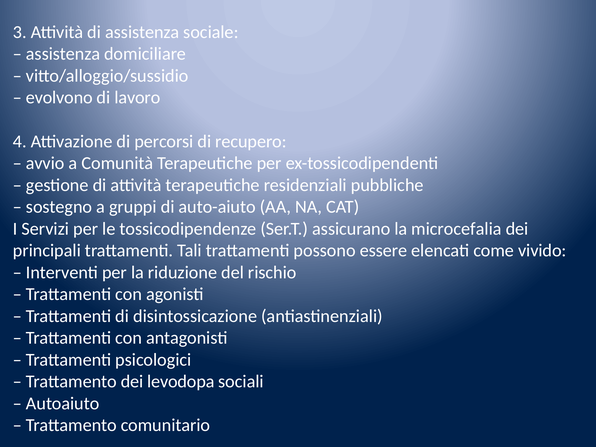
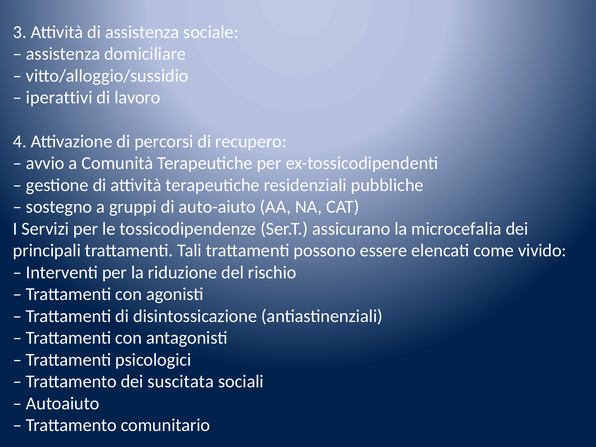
evolvono: evolvono -> iperattivi (59, 98)
levodopa: levodopa -> suscitata (181, 382)
